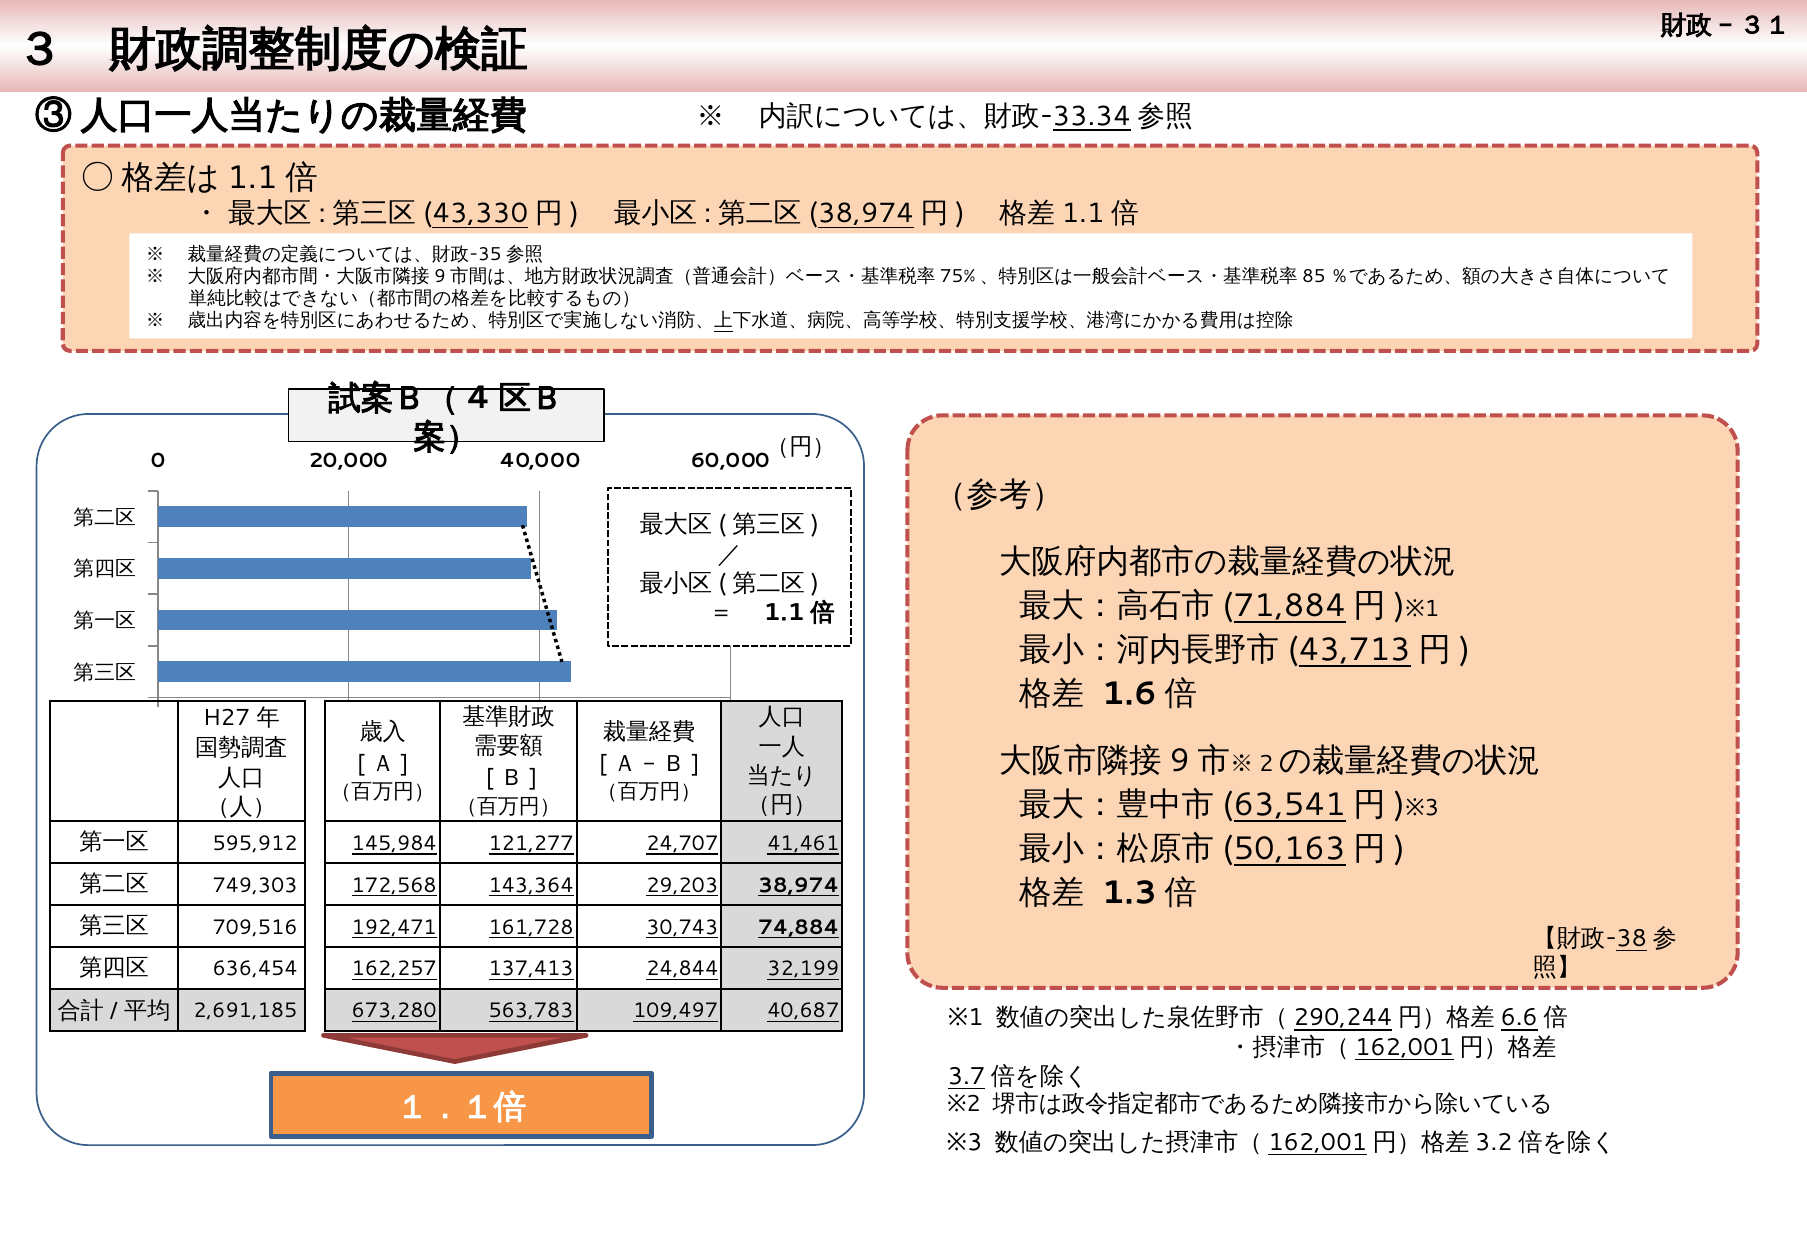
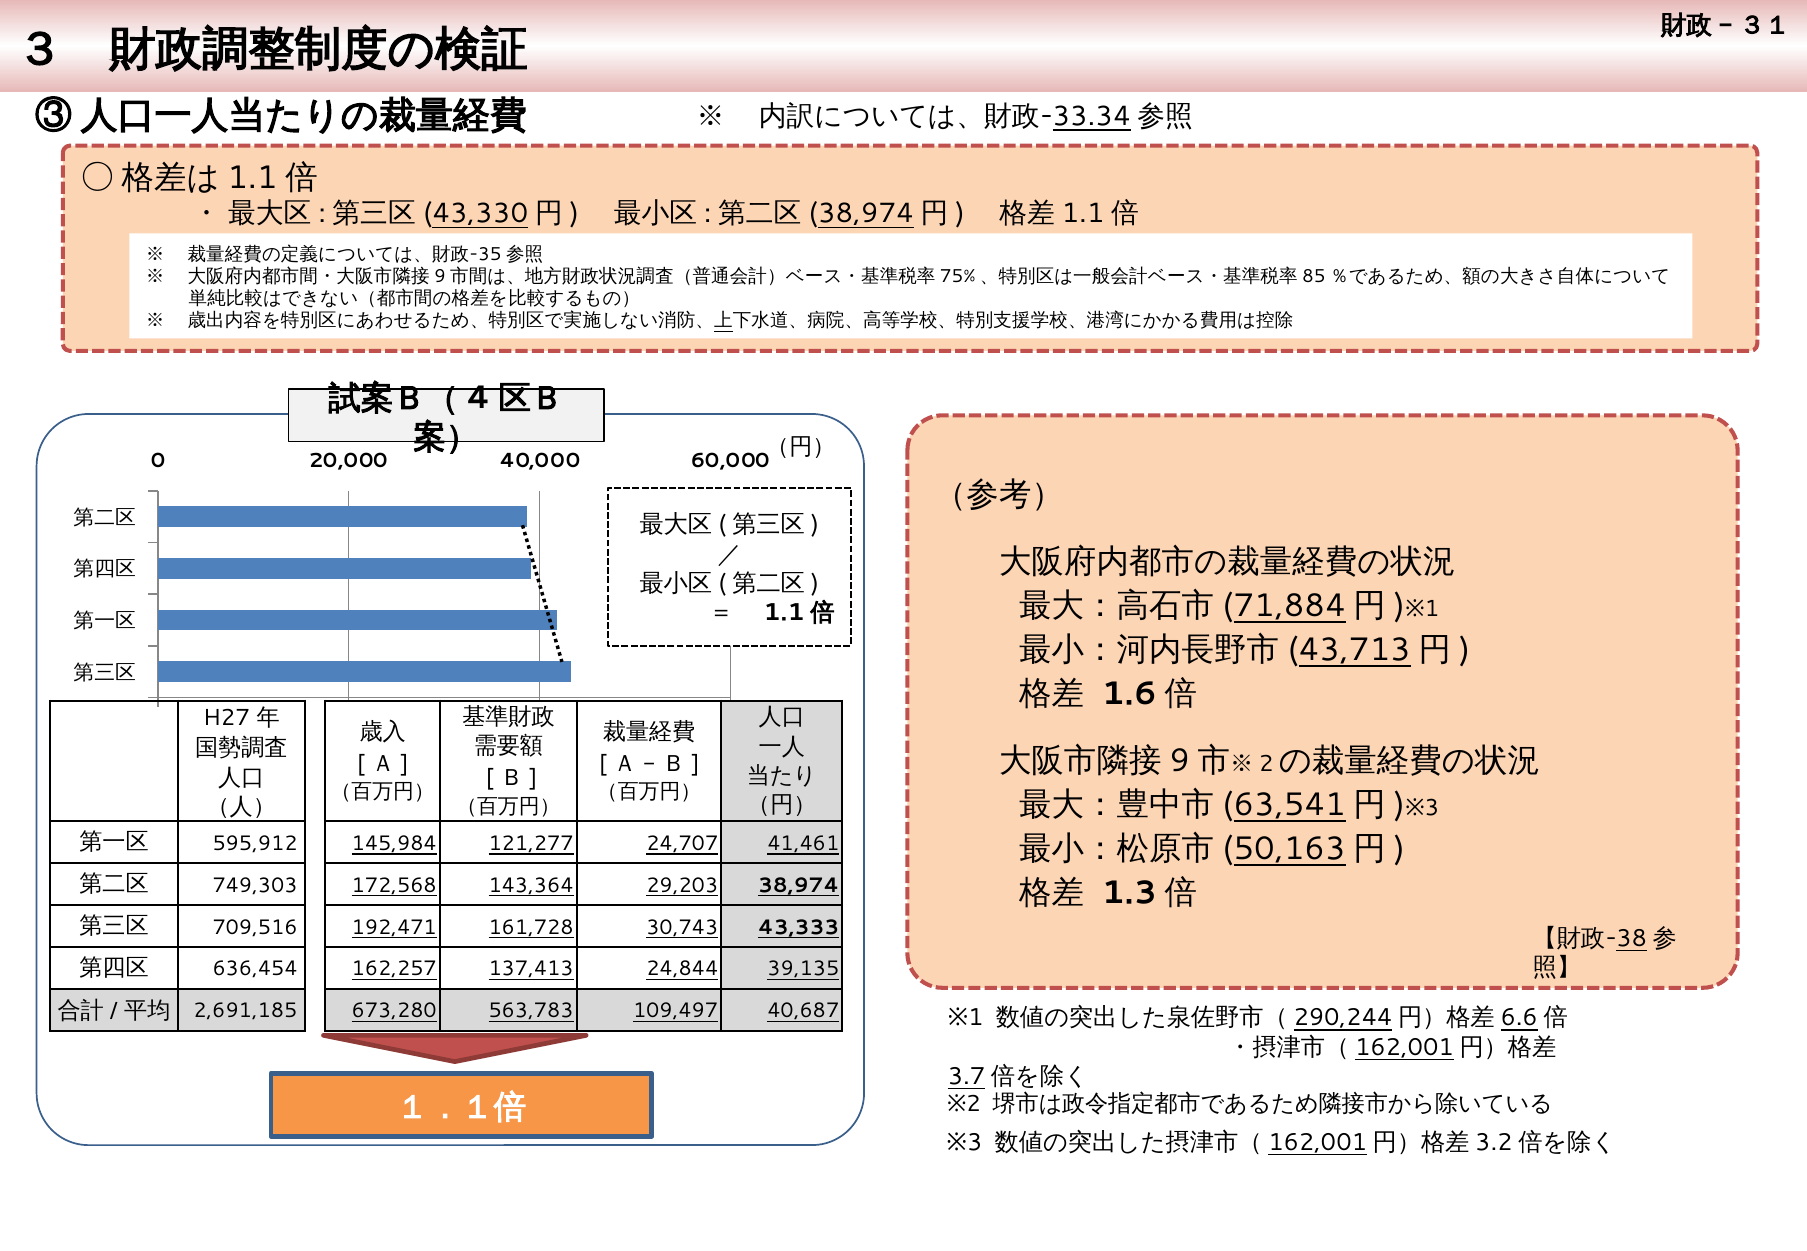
74,884: 74,884 -> 43,333 (799, 927)
32,199: 32,199 -> 39,135 (803, 969)
